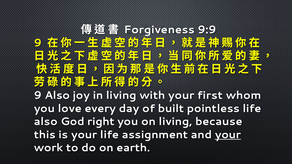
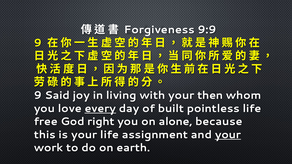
9 Also: Also -> Said (57, 95)
first: first -> then (210, 95)
every underline: none -> present (100, 109)
also: also -> free (46, 122)
on living: living -> alone (176, 122)
